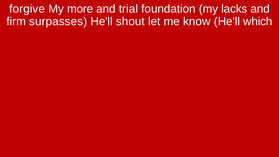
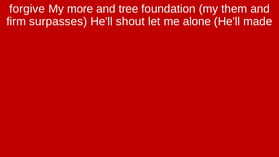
trial: trial -> tree (129, 9)
lacks: lacks -> them (234, 9)
know: know -> alone (197, 21)
which: which -> made (258, 21)
